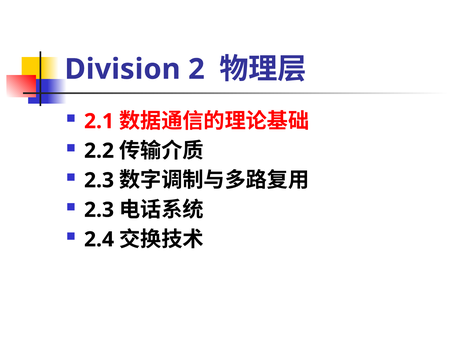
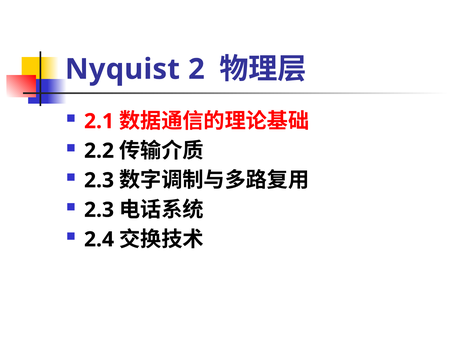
Division: Division -> Nyquist (122, 69)
